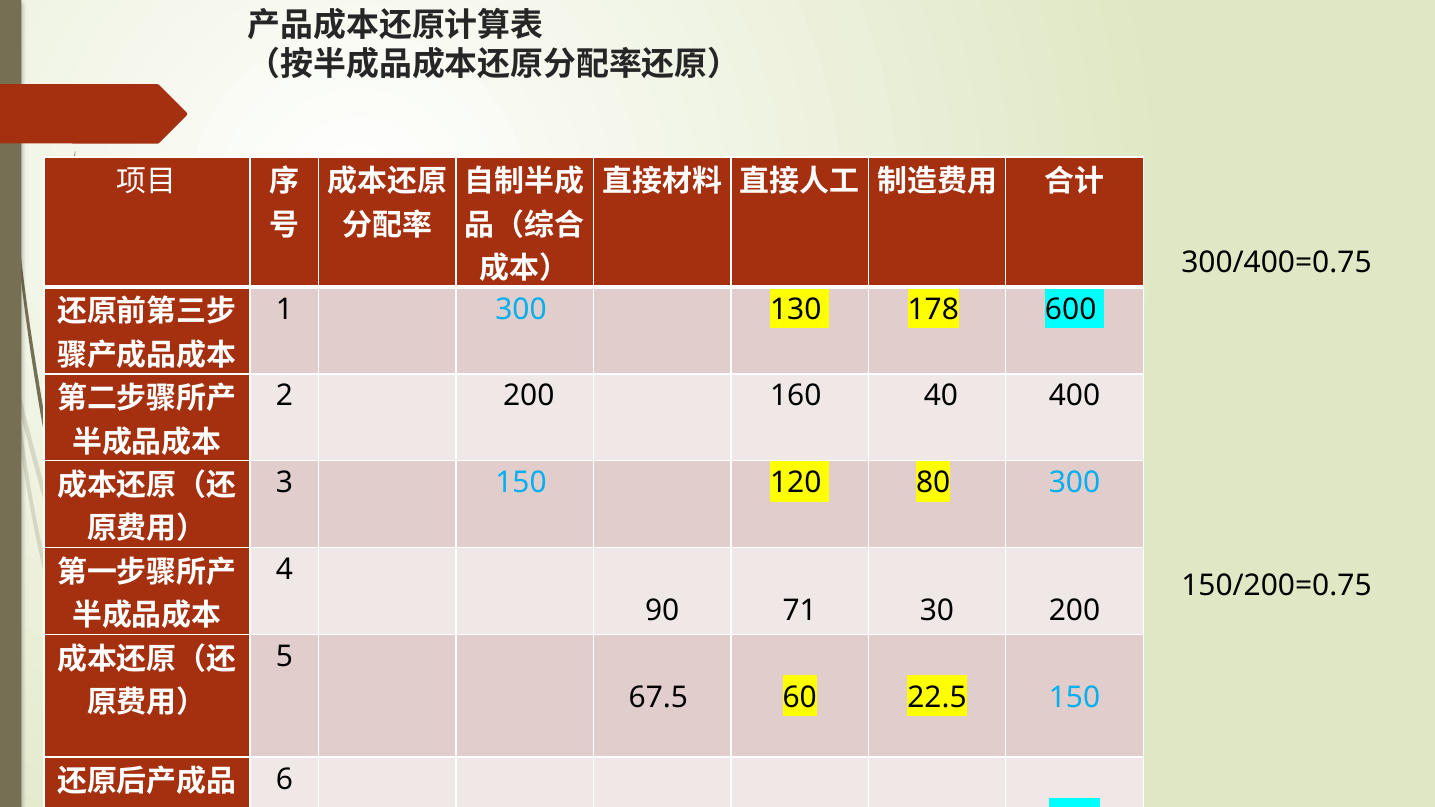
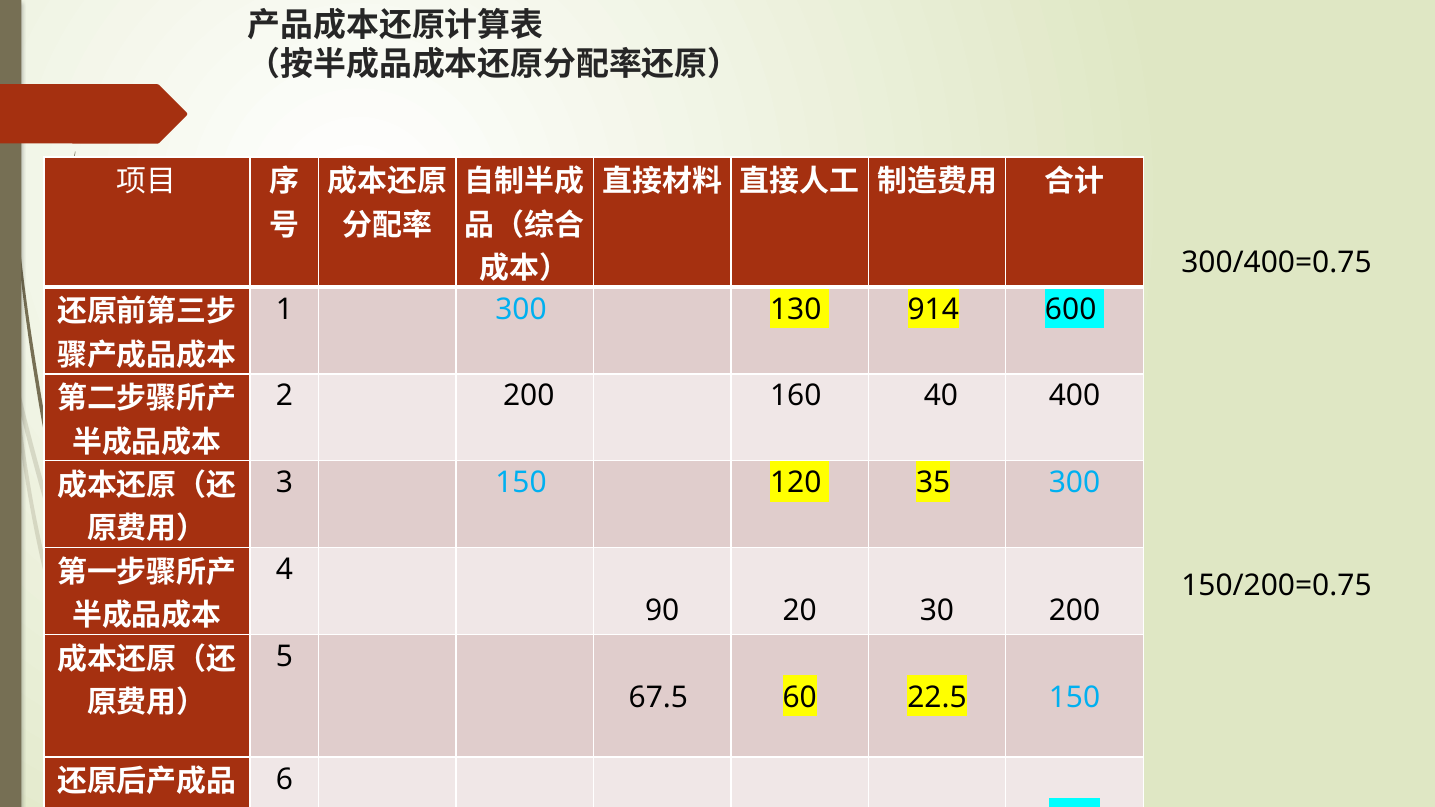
178: 178 -> 914 (933, 309)
80: 80 -> 35 (933, 483)
71: 71 -> 20 (800, 611)
